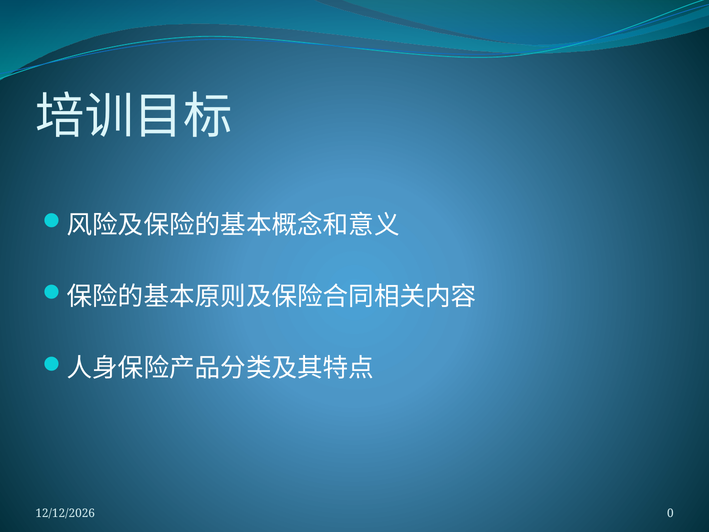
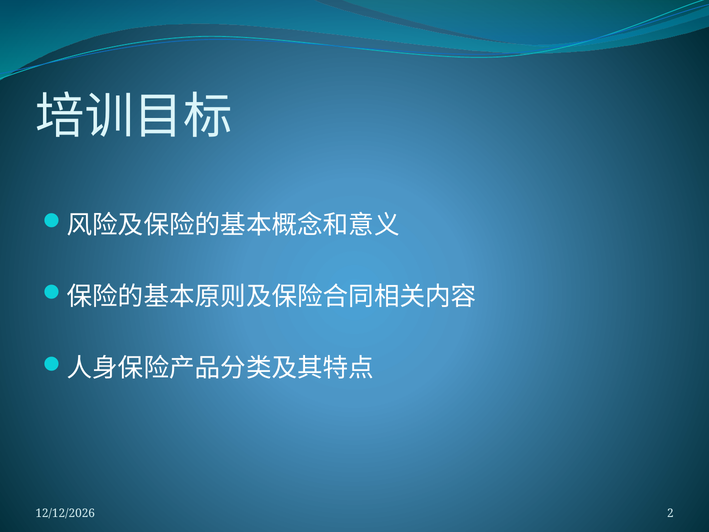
0: 0 -> 2 (670, 513)
